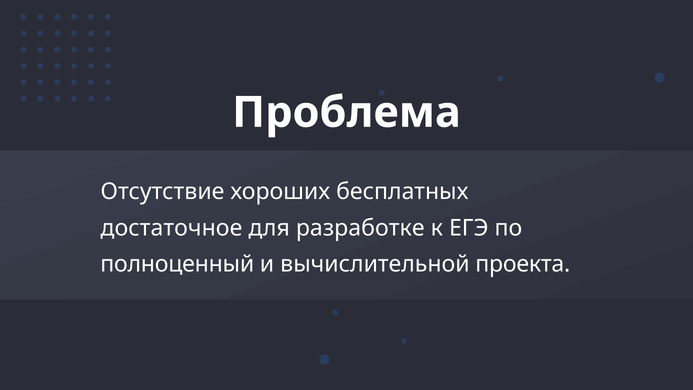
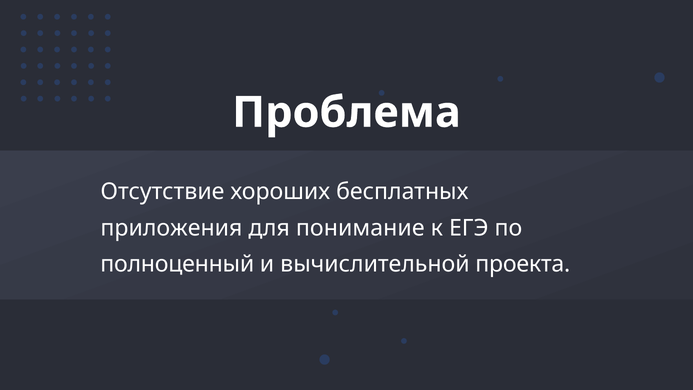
достаточное: достаточное -> приложения (171, 228)
разработке: разработке -> понимание (360, 228)
